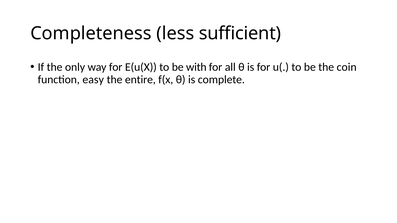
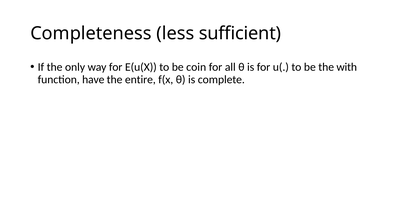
with: with -> coin (196, 67)
coin: coin -> with (347, 67)
easy: easy -> have (93, 80)
